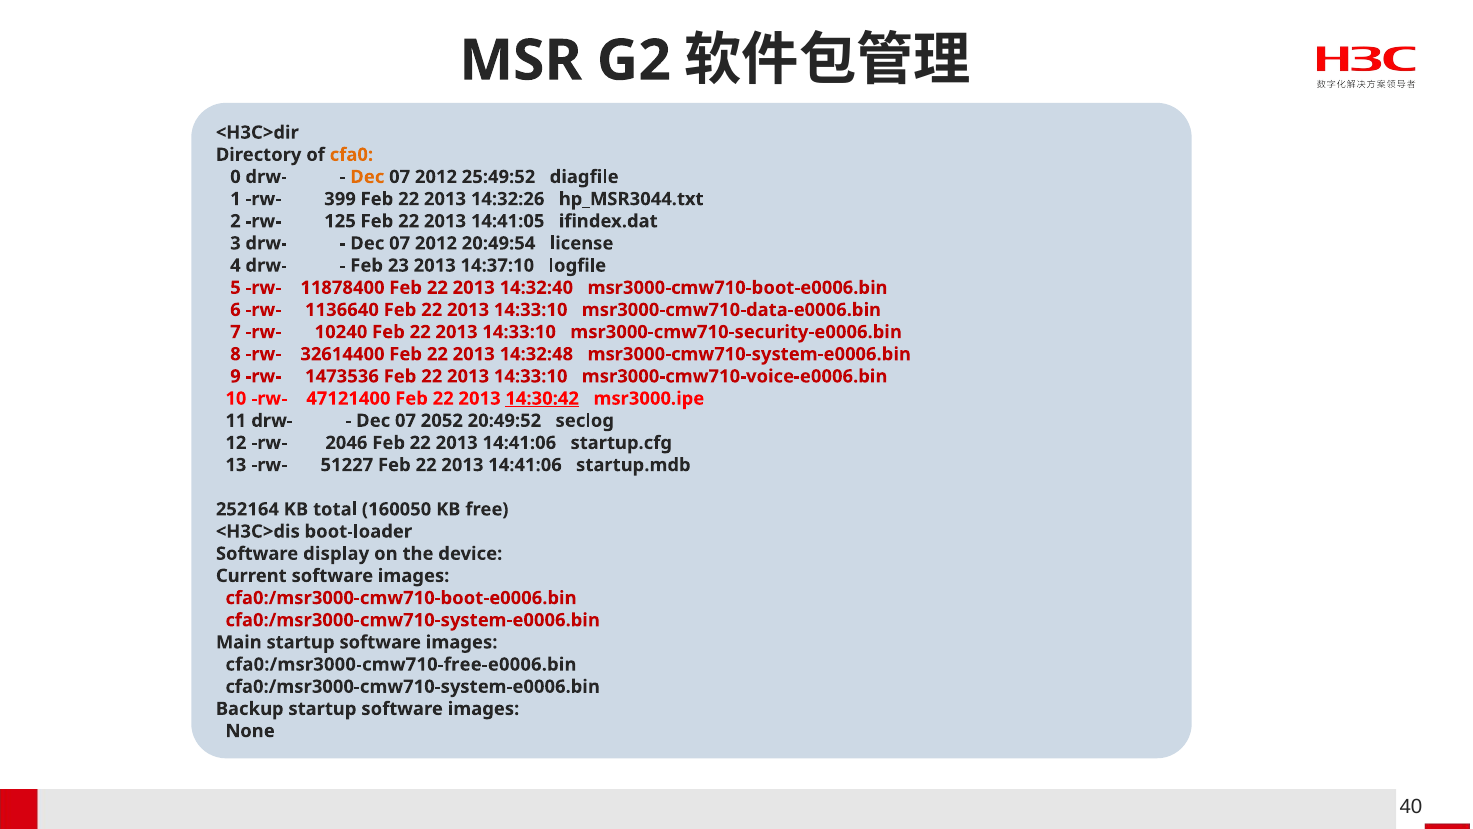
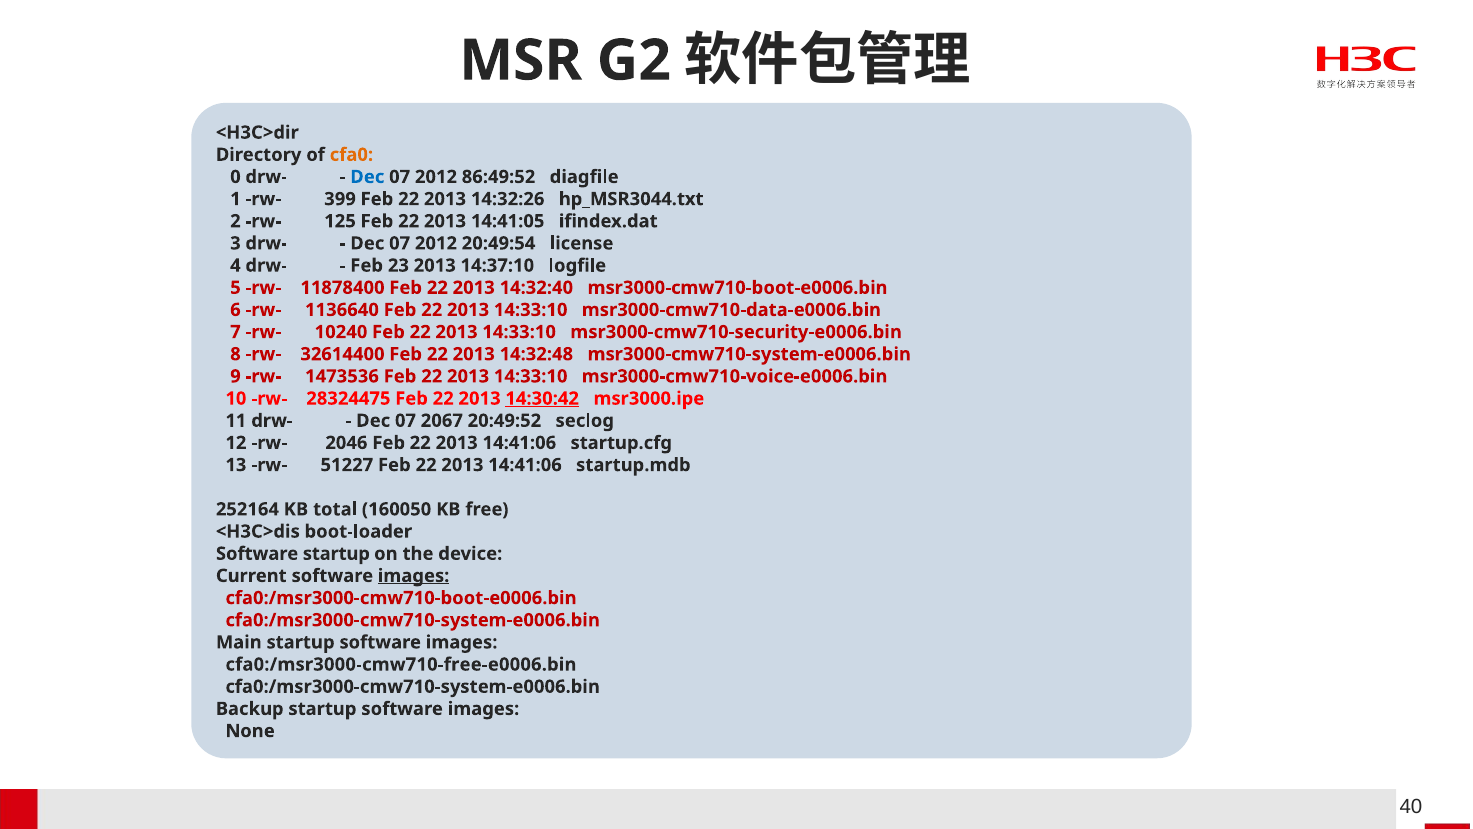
Dec colour: orange -> blue (367, 177)
25:49:52: 25:49:52 -> 86:49:52 (499, 177)
47121400: 47121400 -> 28324475 (348, 398)
2052: 2052 -> 2067 (442, 421)
Software display: display -> startup (336, 553)
images underline: none -> present (414, 576)
